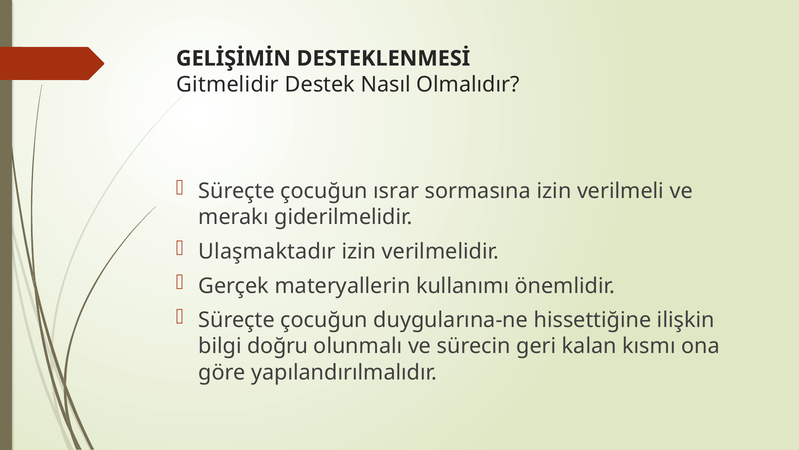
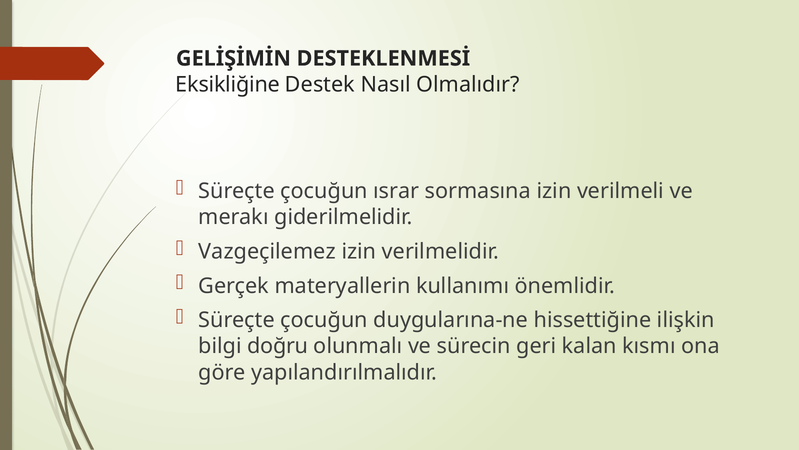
Gitmelidir: Gitmelidir -> Eksikliğine (228, 84)
Ulaşmaktadır: Ulaşmaktadır -> Vazgeçilemez (267, 251)
